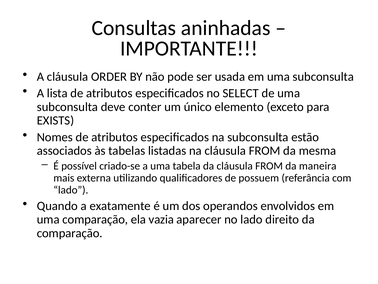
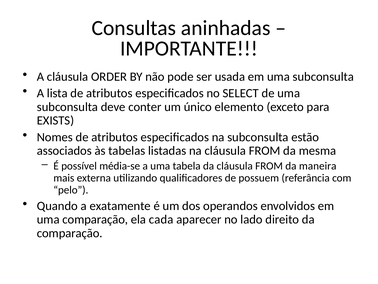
criado-se: criado-se -> média-se (120, 166)
lado: lado -> pelo (71, 190)
vazia: vazia -> cada (161, 219)
